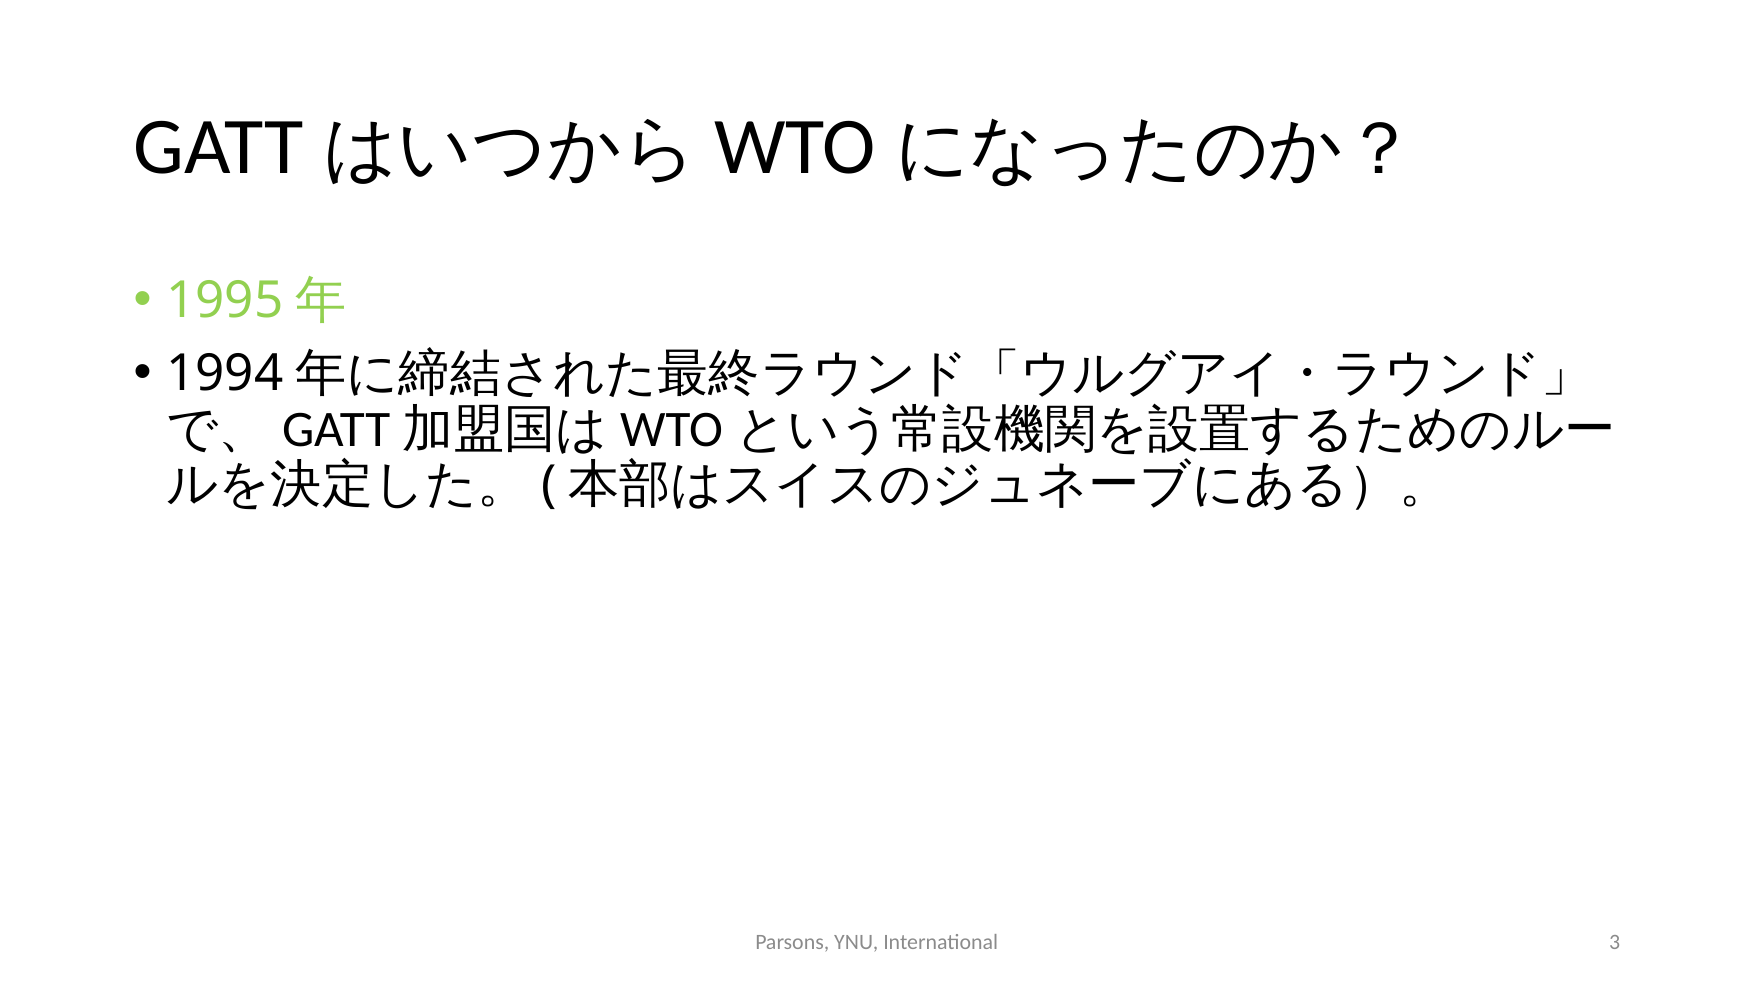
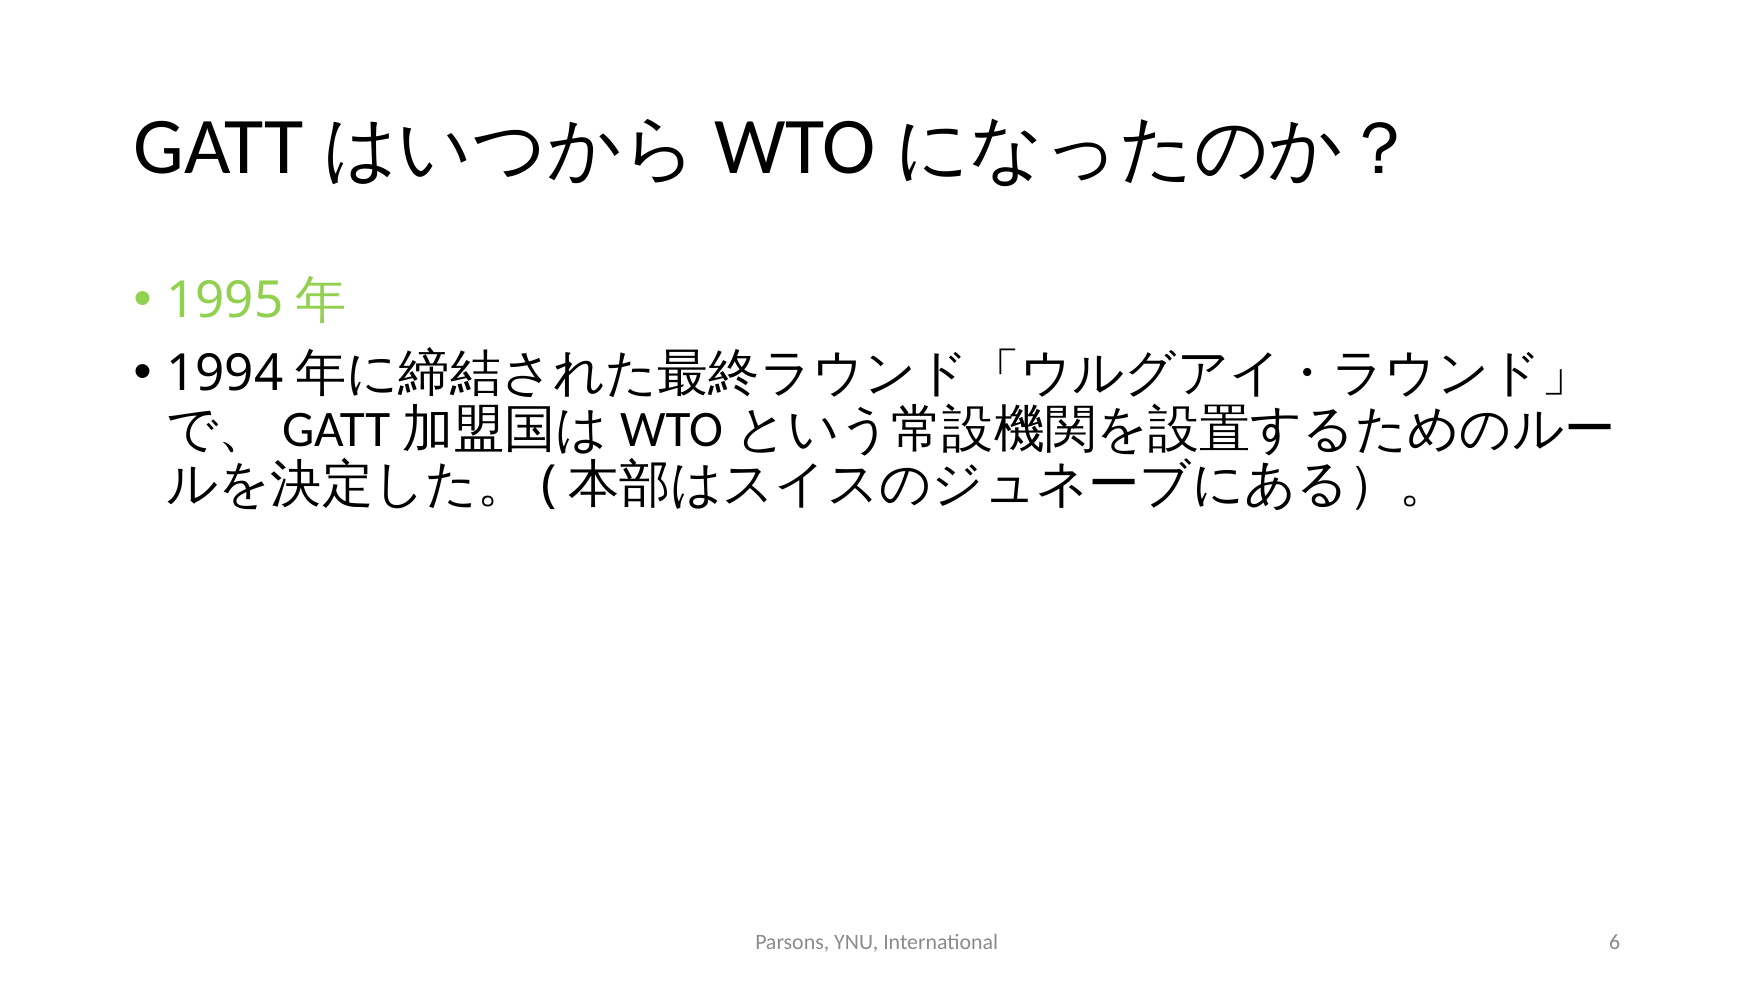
3: 3 -> 6 (1615, 942)
